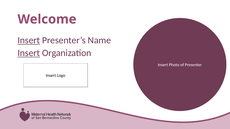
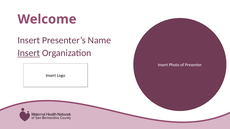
Insert underline: present -> none (29, 40)
